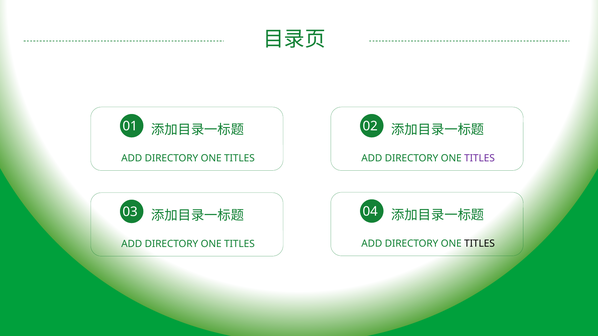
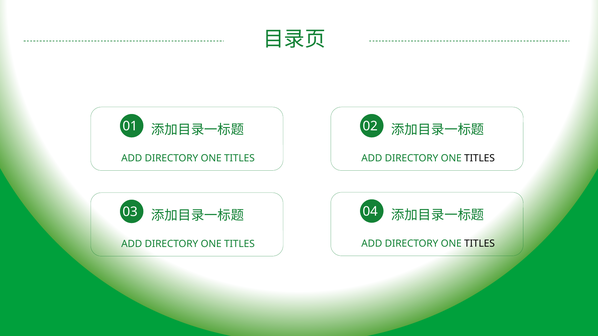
TITLES colour: purple -> black (480, 158)
